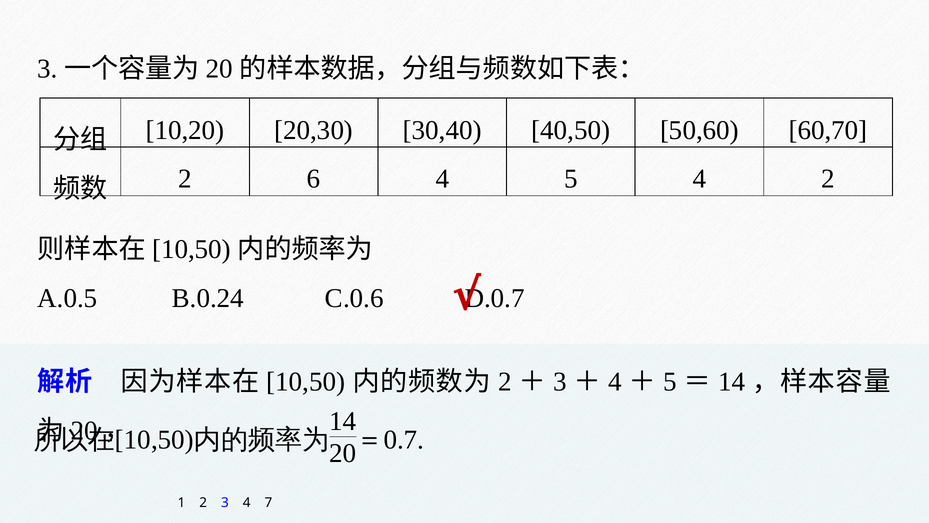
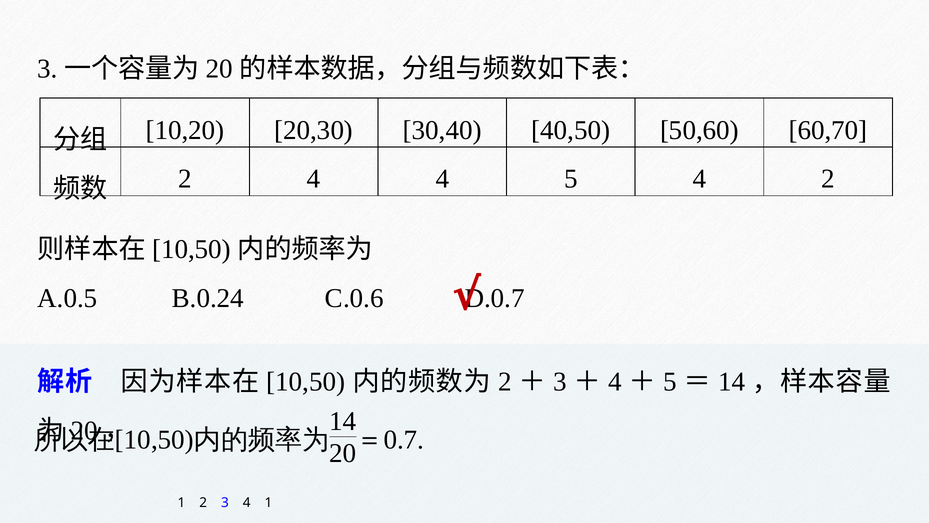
2 6: 6 -> 4 (314, 179)
4 7: 7 -> 1 (268, 502)
